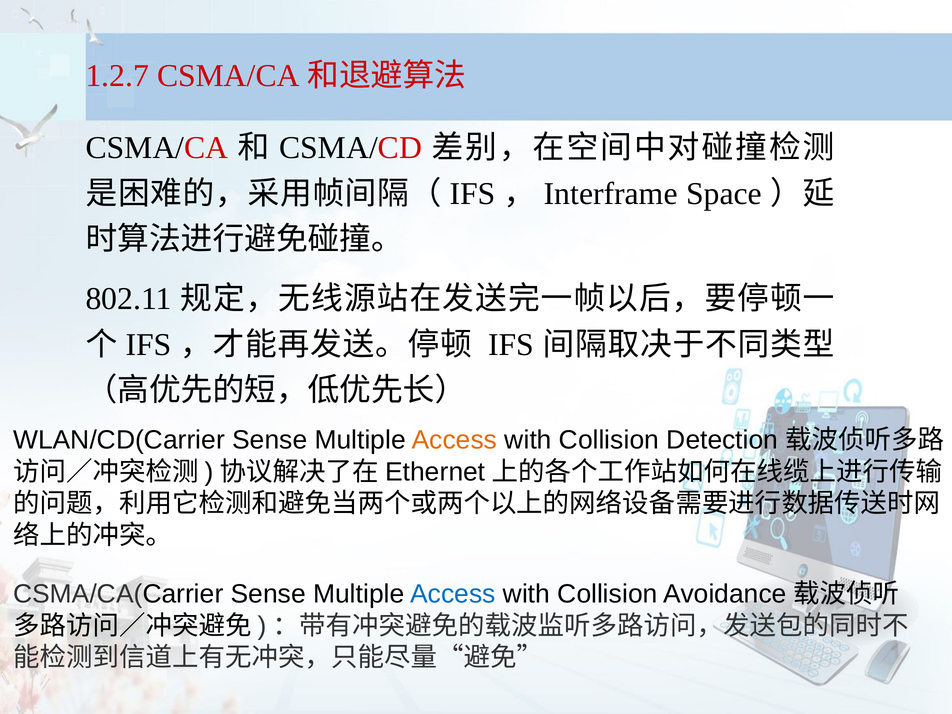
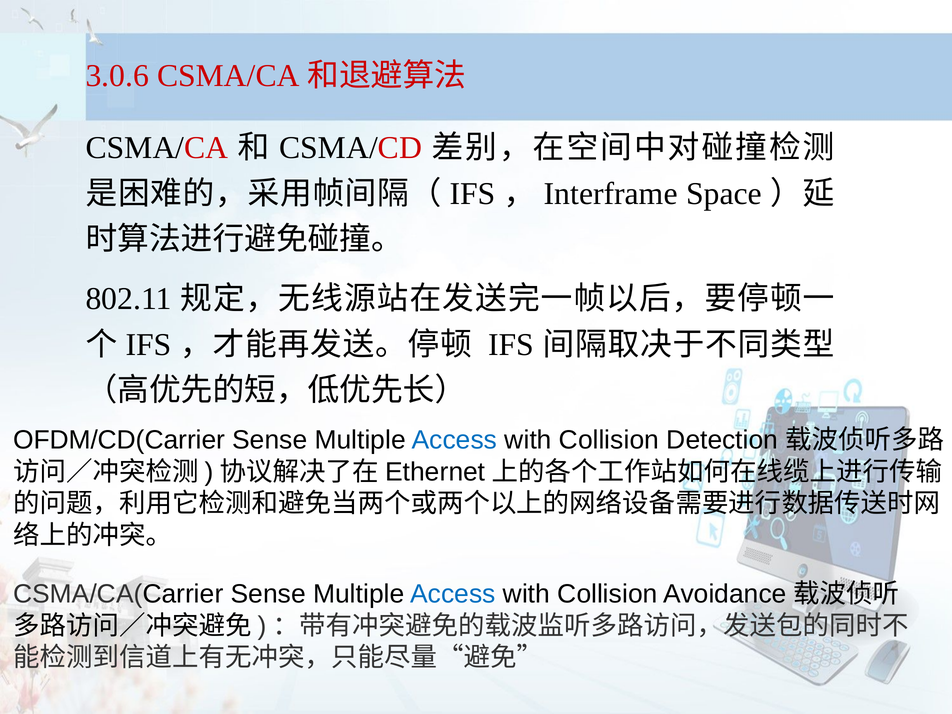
1.2.7: 1.2.7 -> 3.0.6 (117, 76)
WLAN/CD(Carrier: WLAN/CD(Carrier -> OFDM/CD(Carrier (119, 440)
Access colour: orange -> blue (454, 440)
